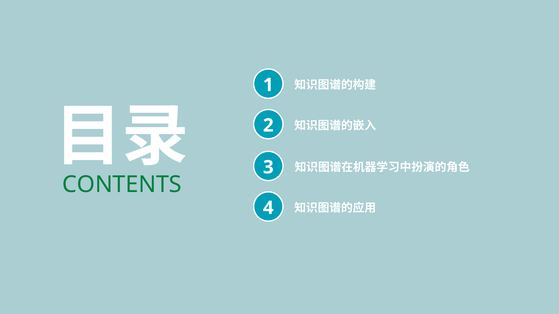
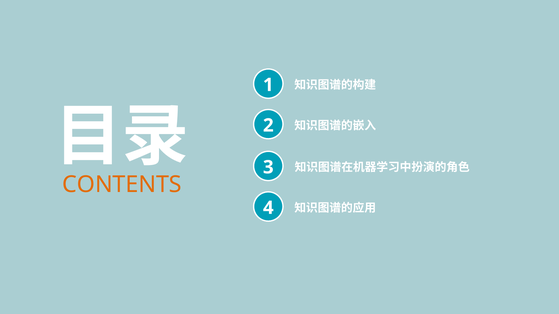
CONTENTS colour: green -> orange (122, 185)
